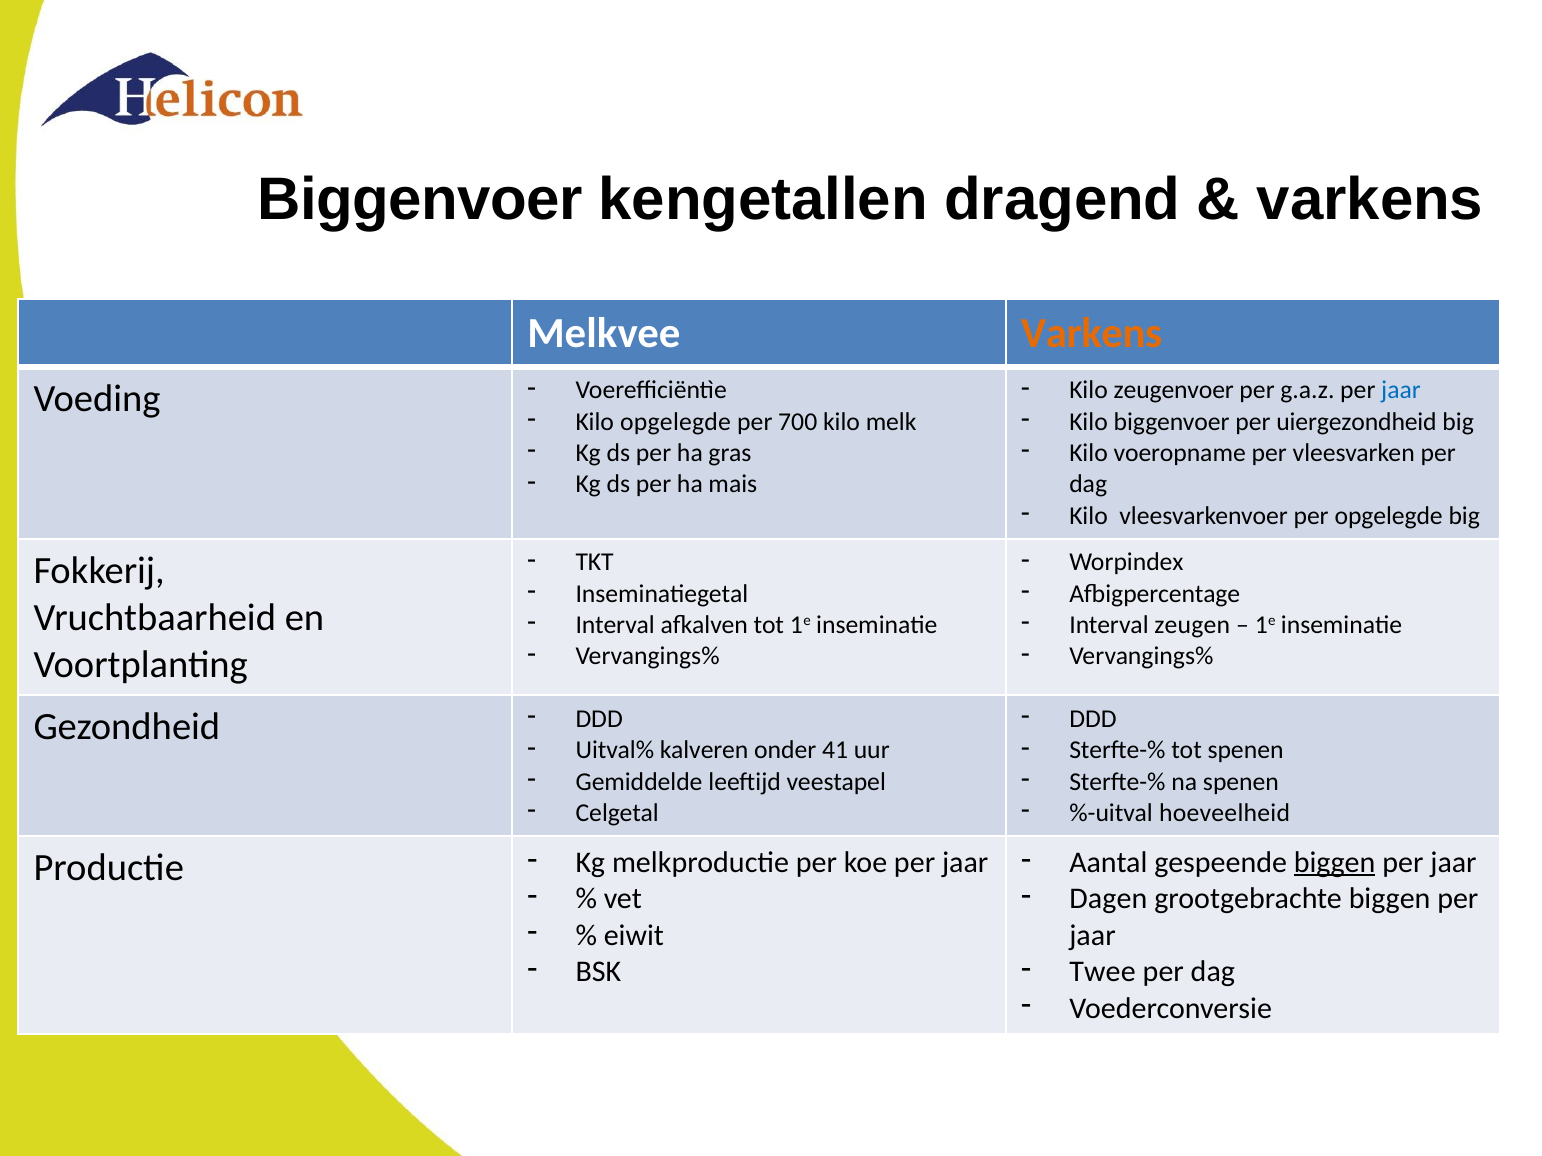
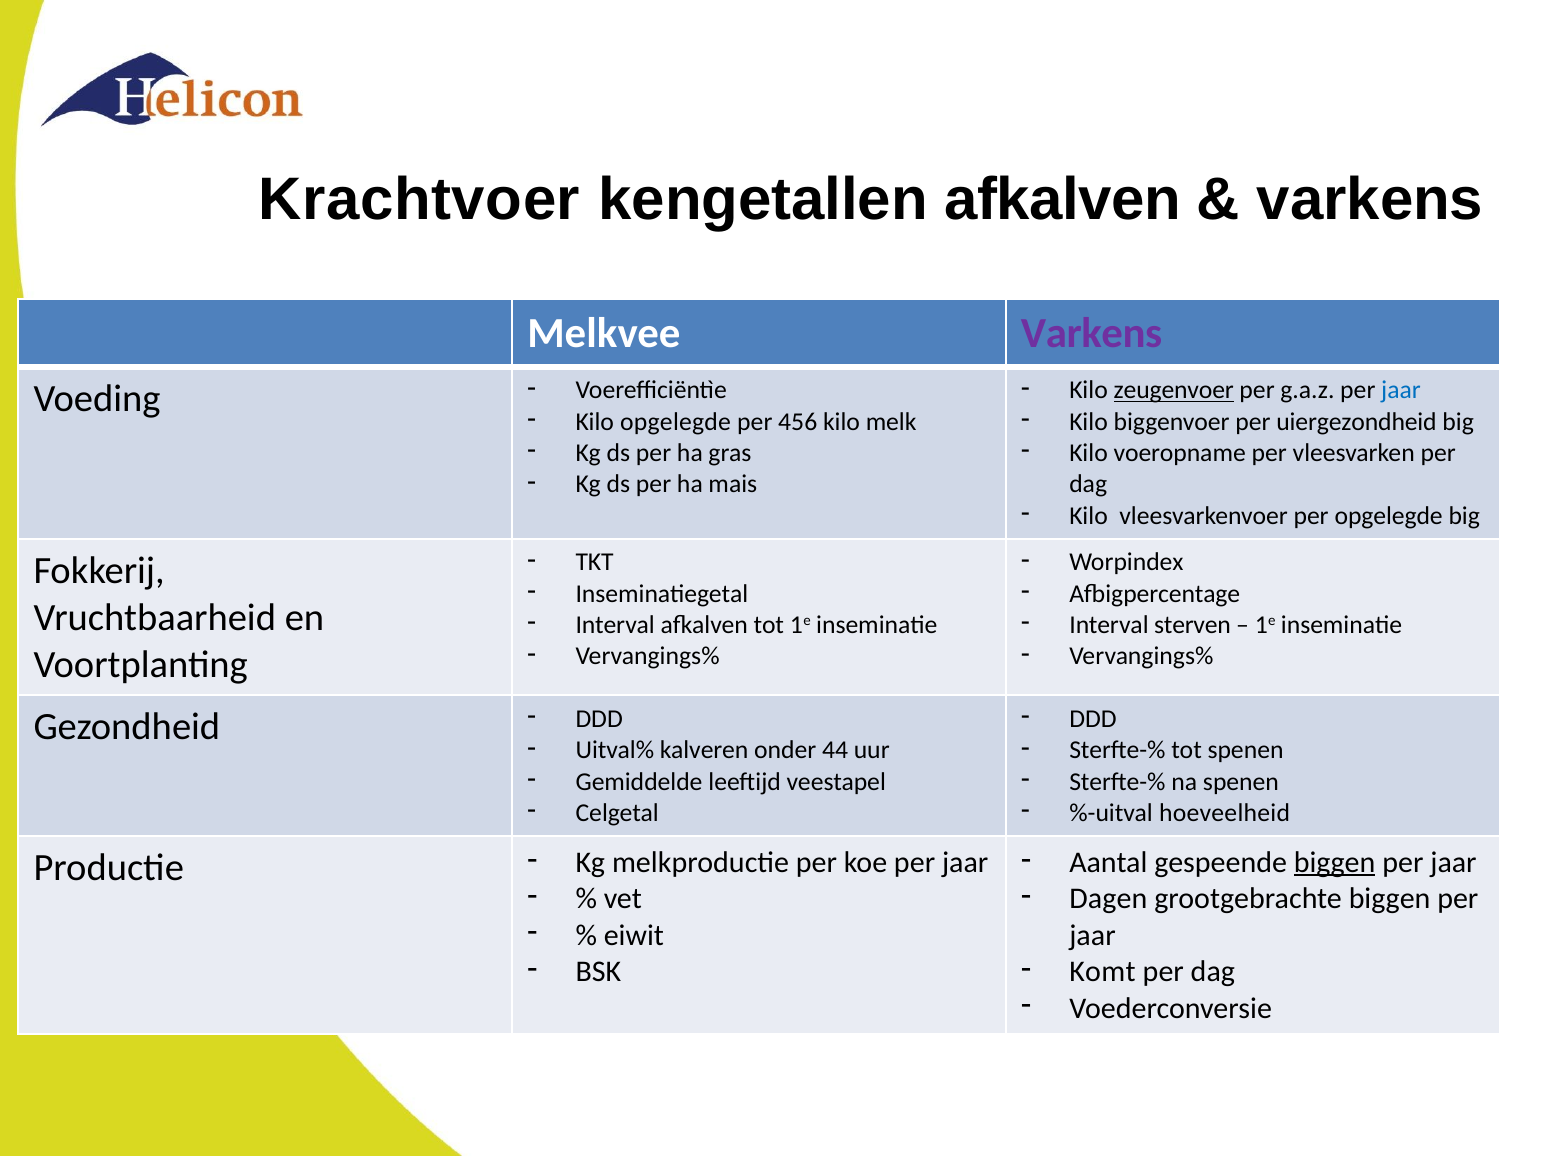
Biggenvoer: Biggenvoer -> Krachtvoer (419, 200)
kengetallen dragend: dragend -> afkalven (1063, 200)
Varkens colour: orange -> purple (1092, 333)
zeugenvoer underline: none -> present (1174, 391)
700: 700 -> 456 (798, 422)
zeugen: zeugen -> sterven (1192, 625)
41: 41 -> 44 (835, 751)
Twee: Twee -> Komt (1102, 972)
